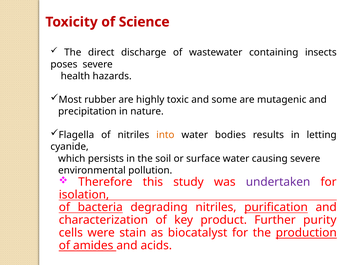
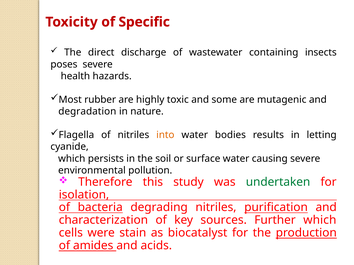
Science: Science -> Specific (144, 22)
precipitation: precipitation -> degradation (87, 112)
undertaken colour: purple -> green (278, 182)
product: product -> sources (224, 220)
Further purity: purity -> which (320, 220)
